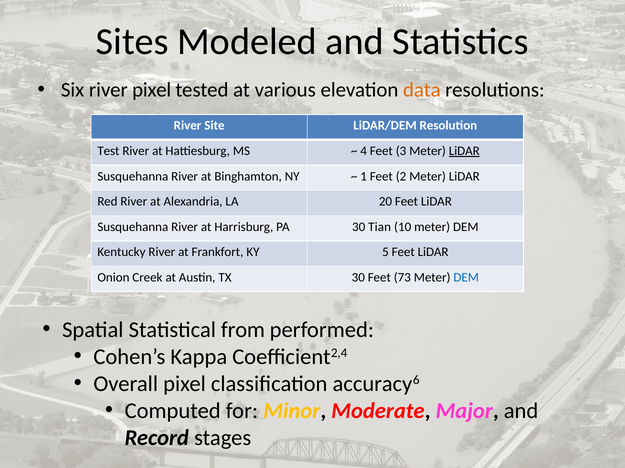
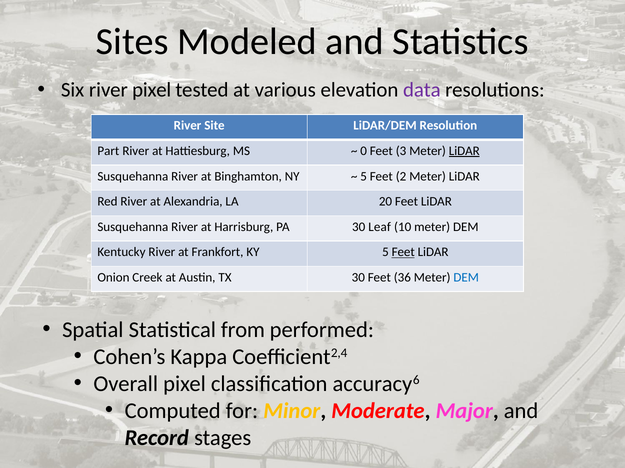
data colour: orange -> purple (422, 90)
Test: Test -> Part (108, 151)
4: 4 -> 0 (364, 151)
1: 1 -> 5 (364, 177)
Tian: Tian -> Leaf (380, 227)
Feet underline: none -> present (403, 253)
73: 73 -> 36 (402, 278)
